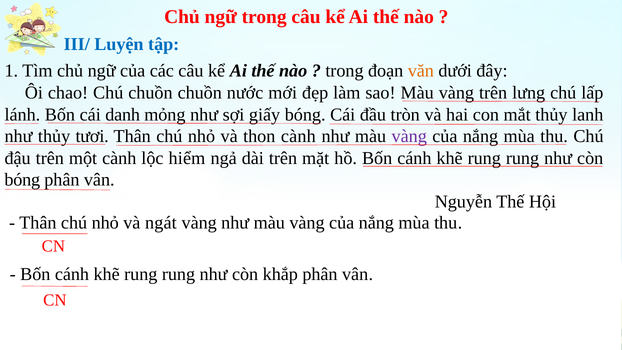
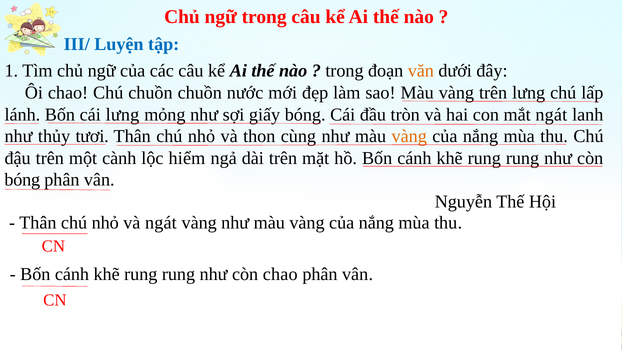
cái danh: danh -> lưng (122, 114)
mắt thủy: thủy -> ngát (551, 114)
thon cành: cành -> cùng (298, 136)
vàng colour: purple -> orange (409, 136)
còn khắp: khắp -> chao (280, 274)
